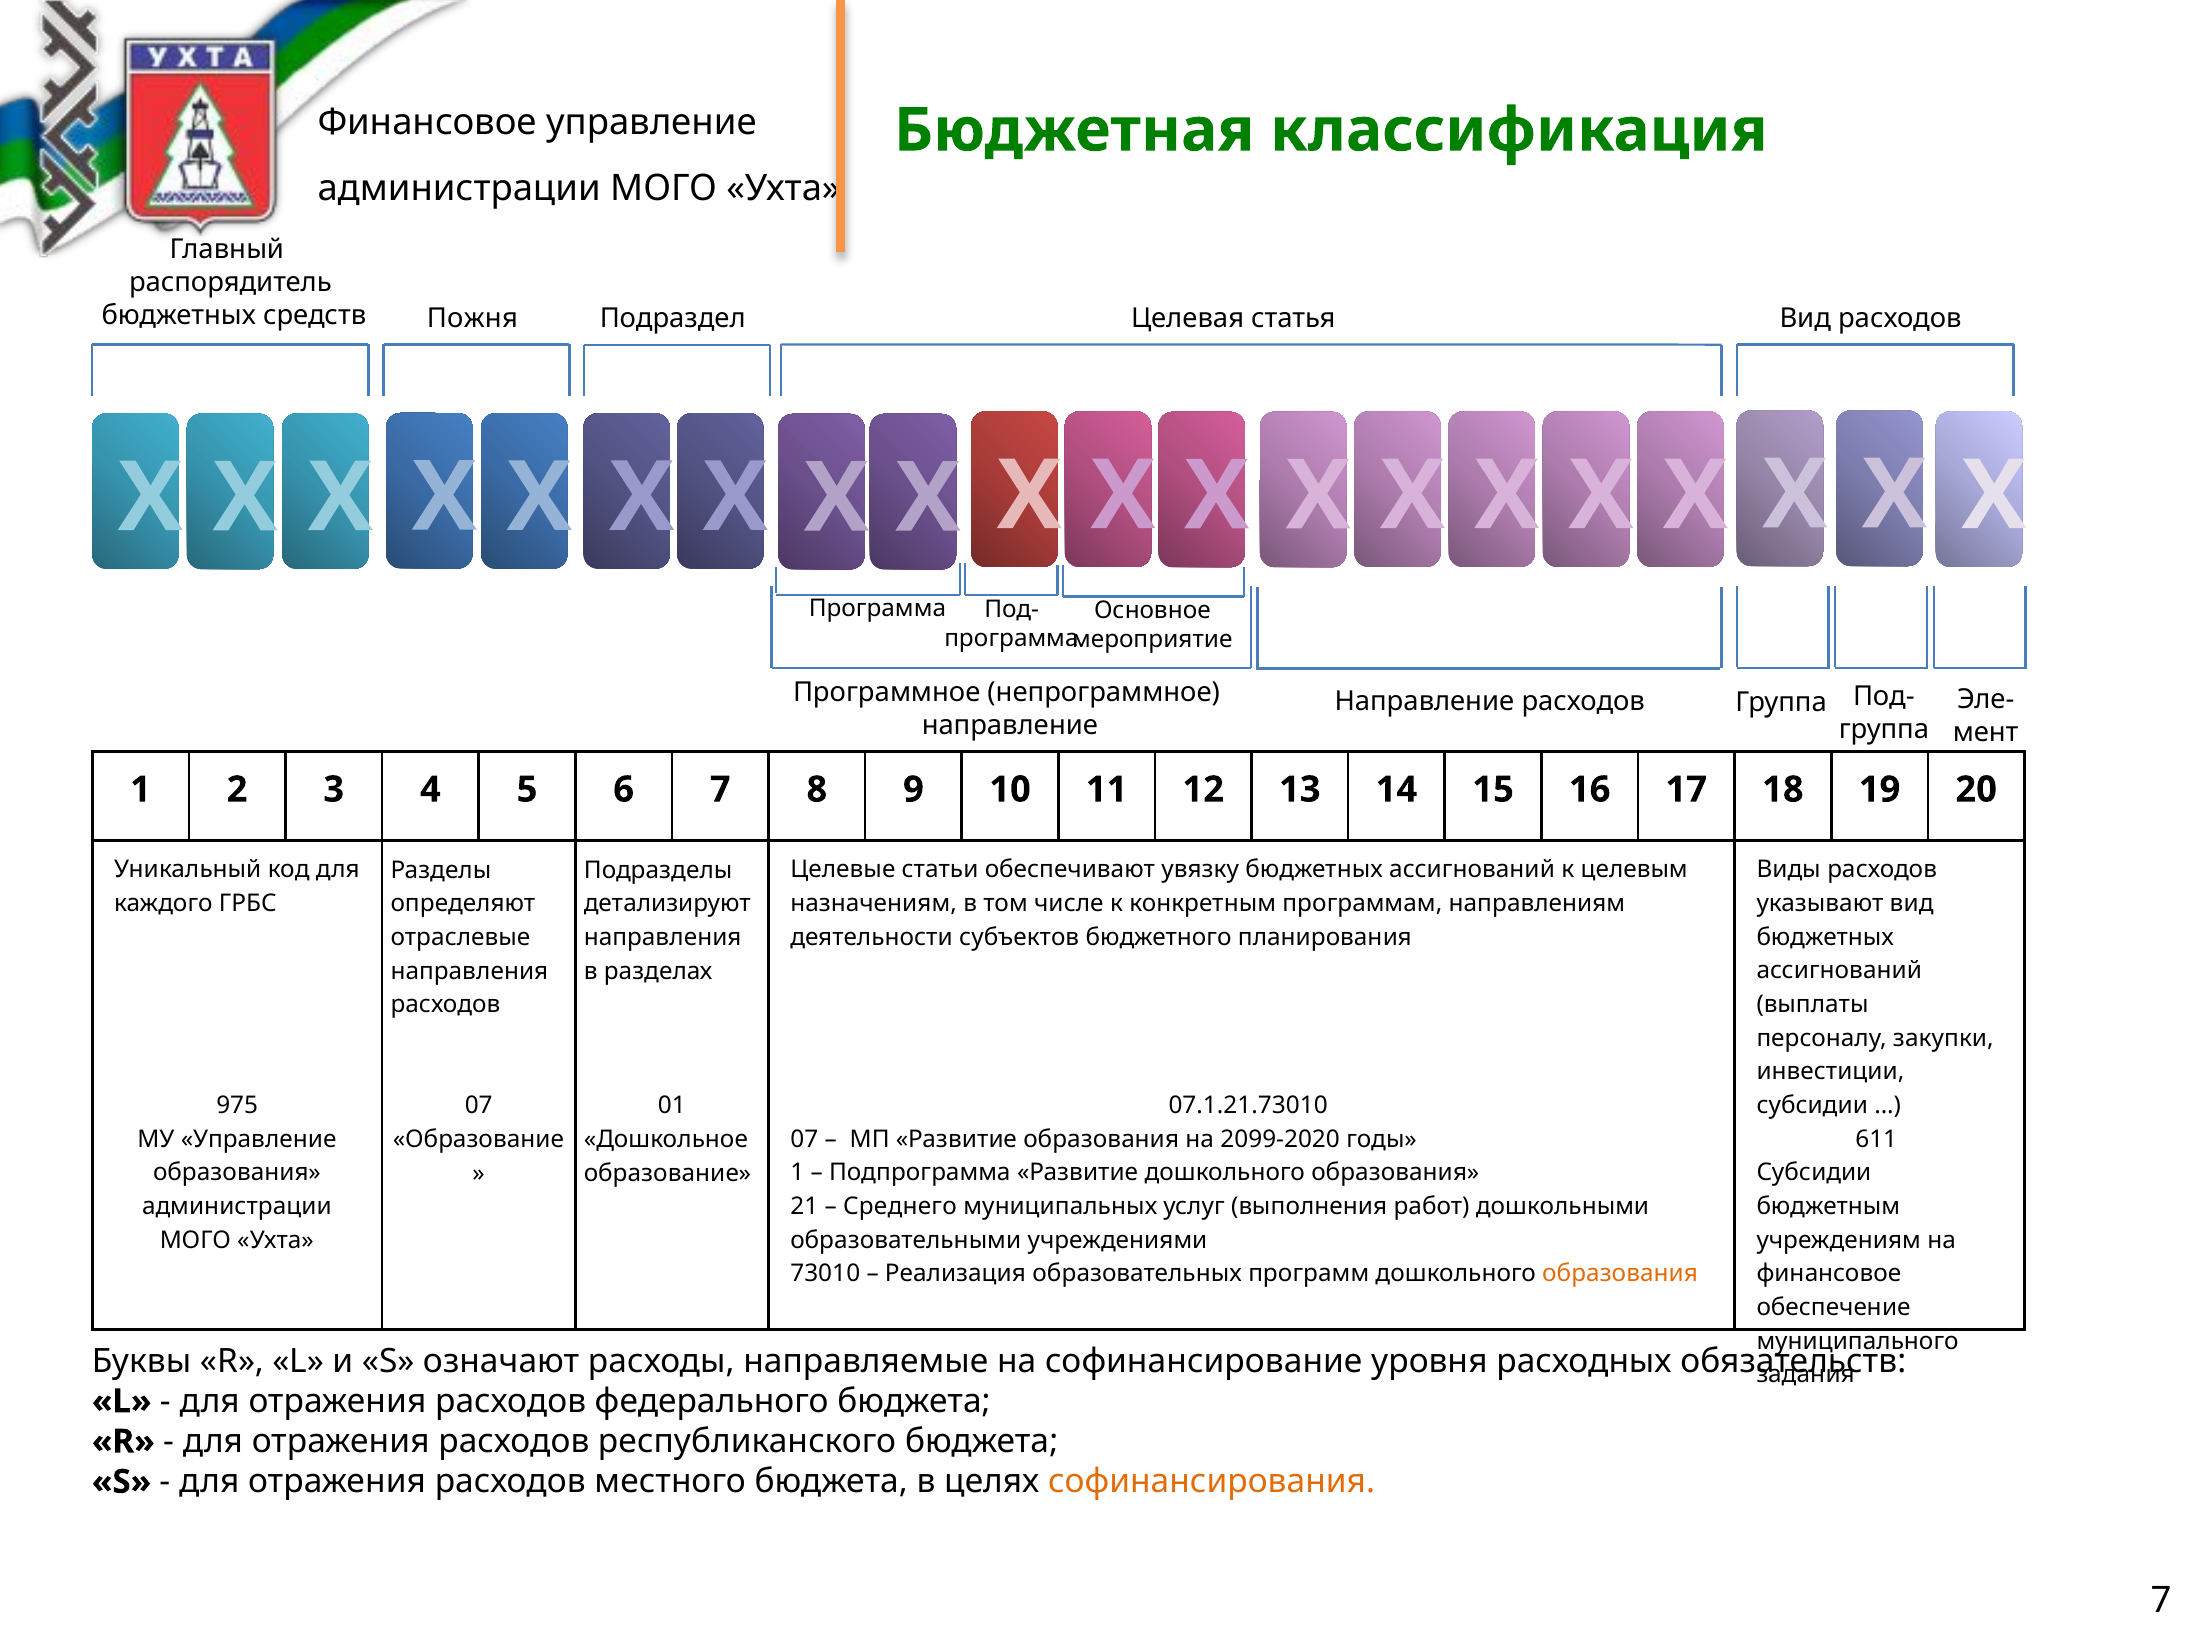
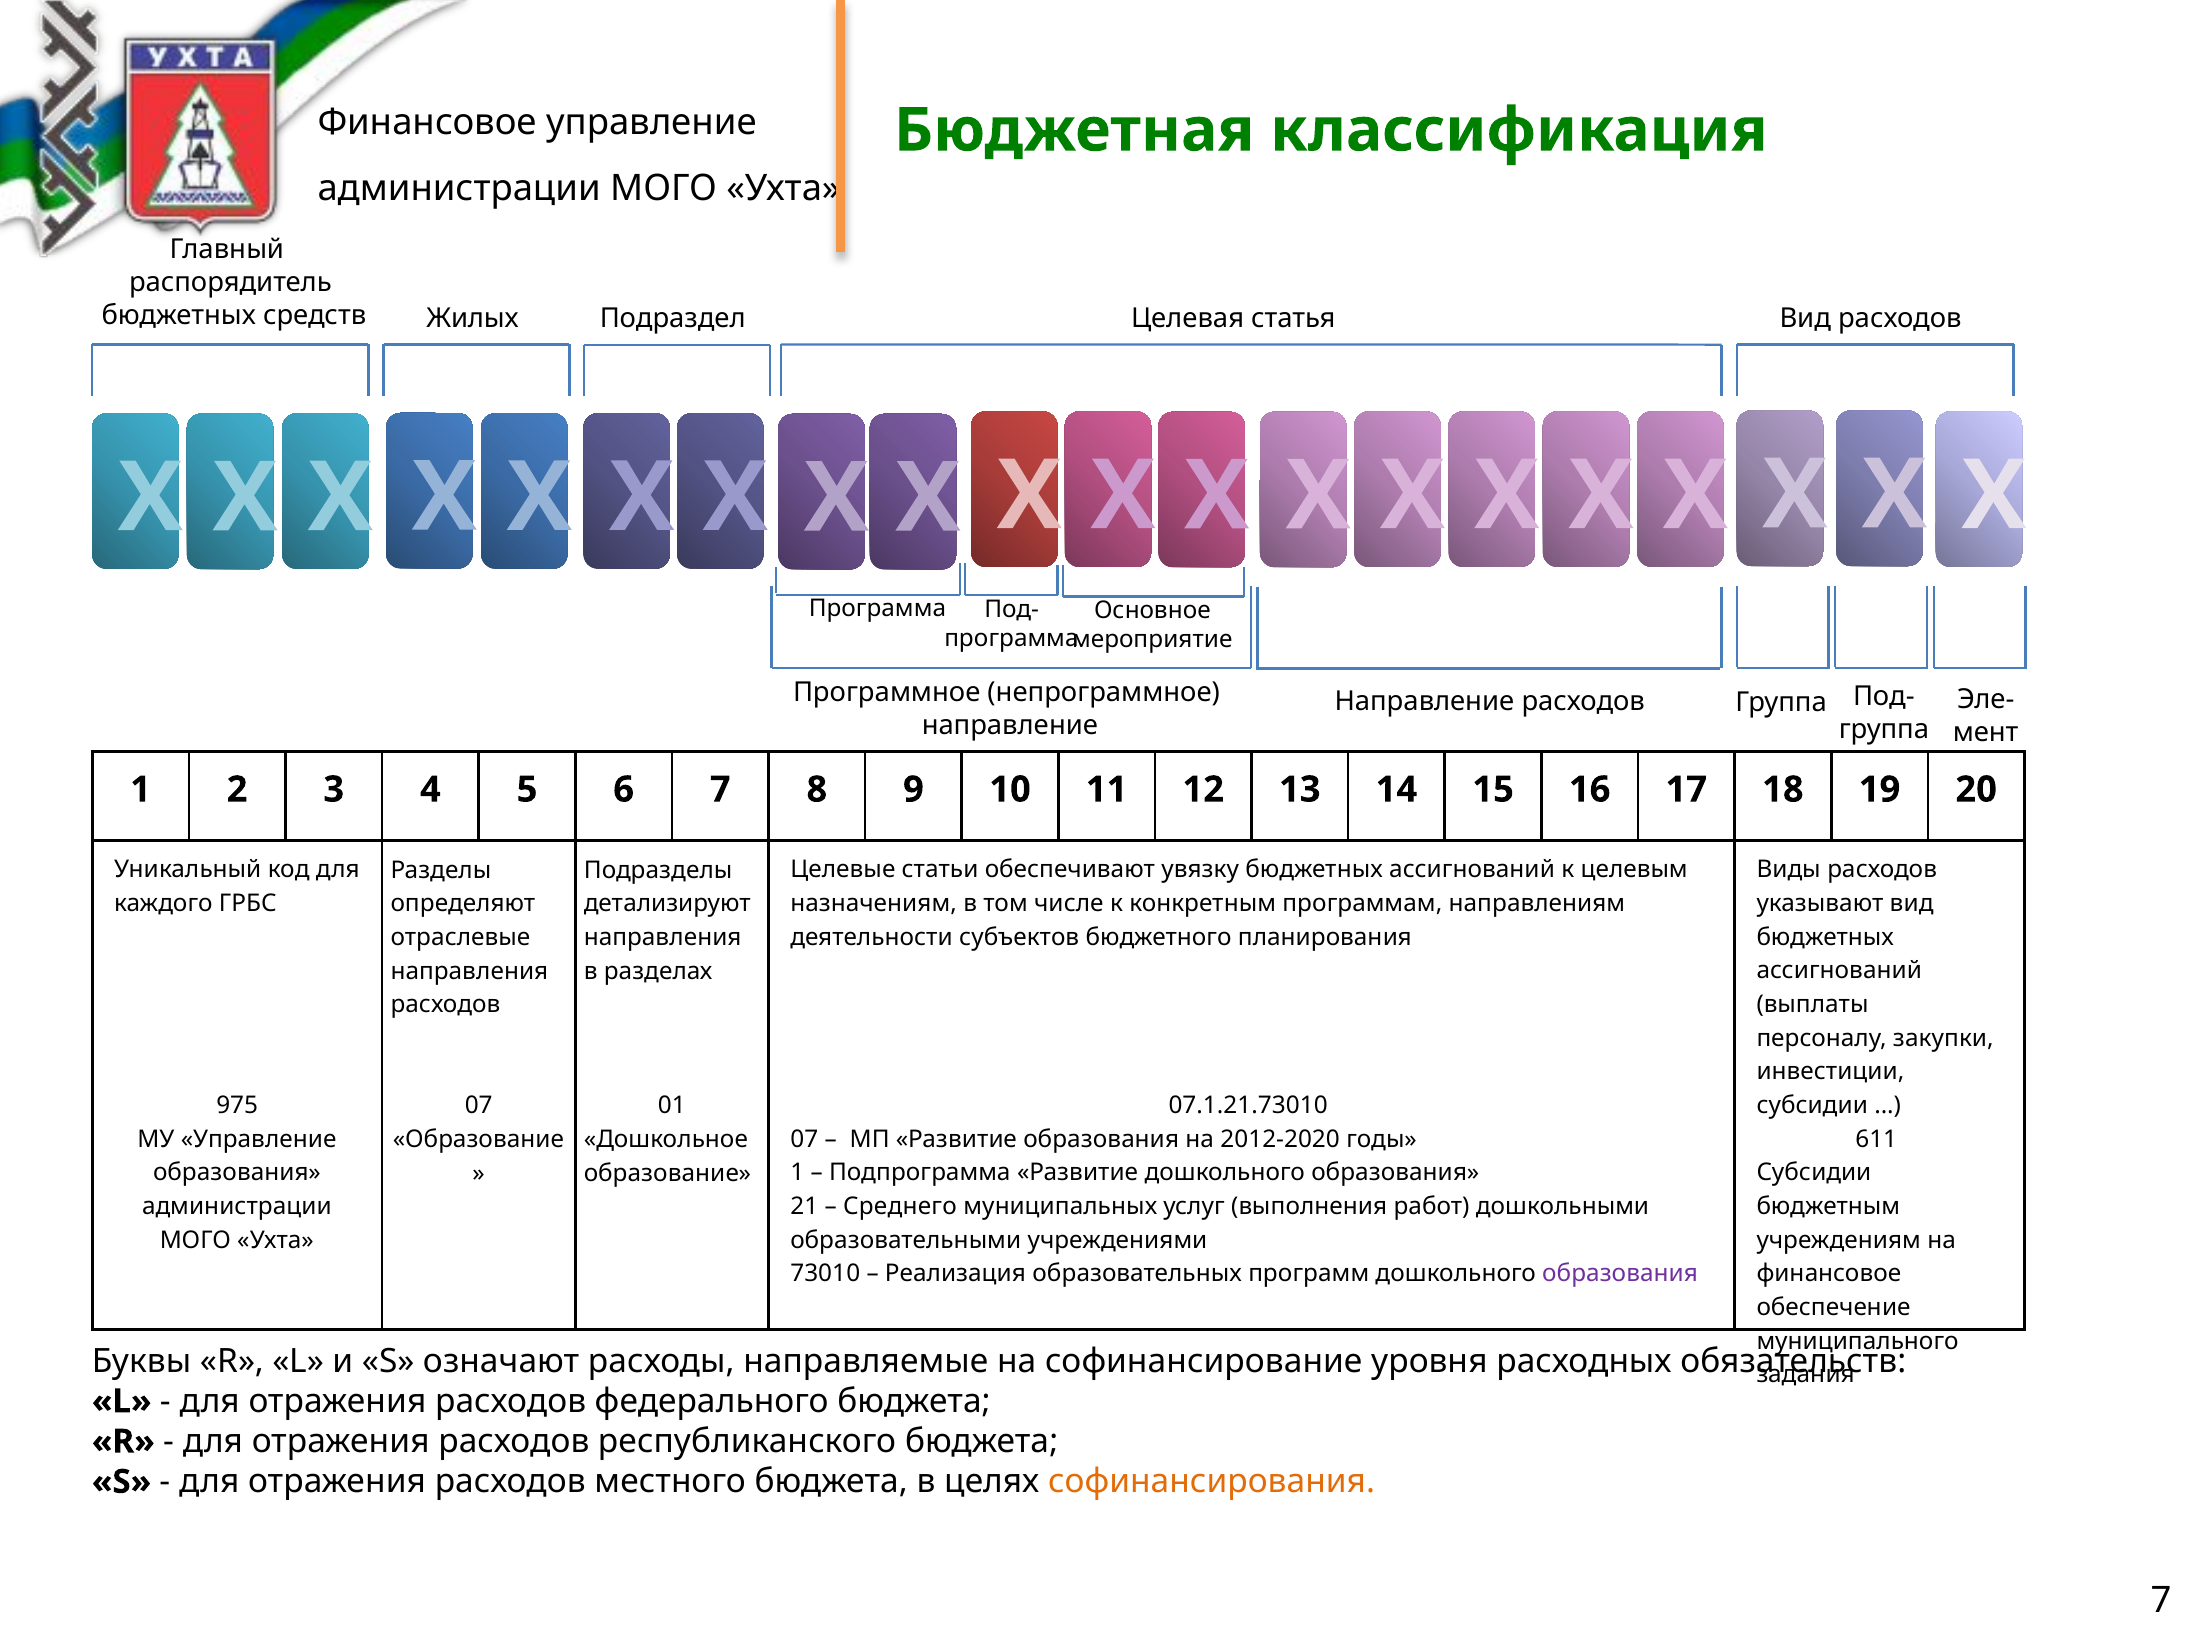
Пожня: Пожня -> Жилых (473, 318)
2099-2020: 2099-2020 -> 2012-2020 (1280, 1139)
образования colour: orange -> purple (1620, 1274)
